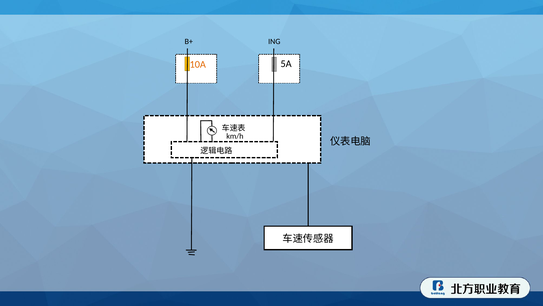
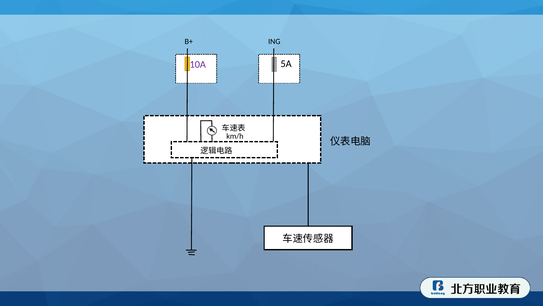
10A colour: orange -> purple (198, 64)
